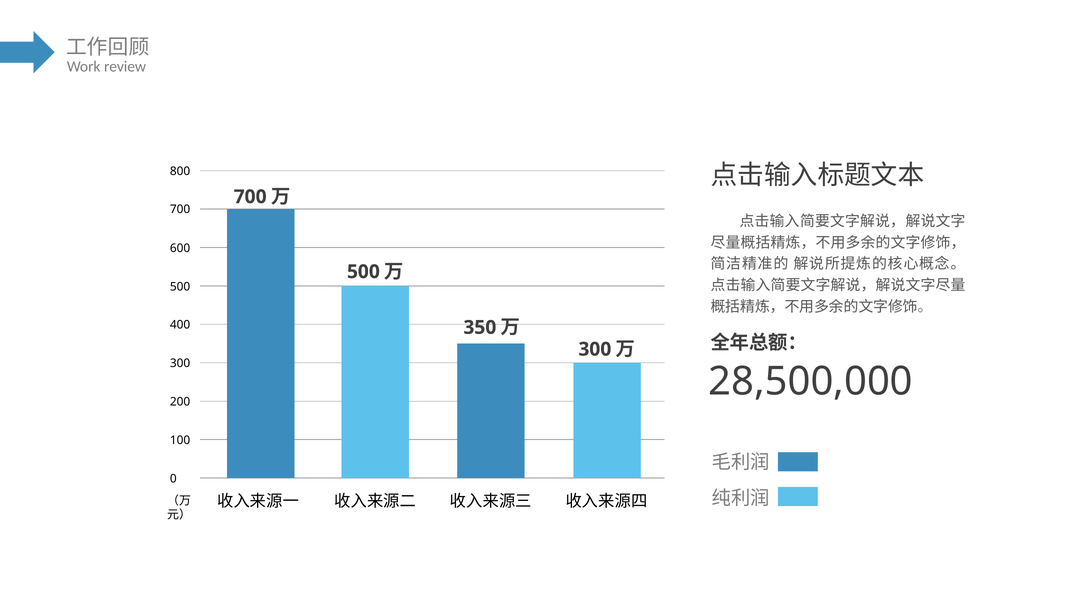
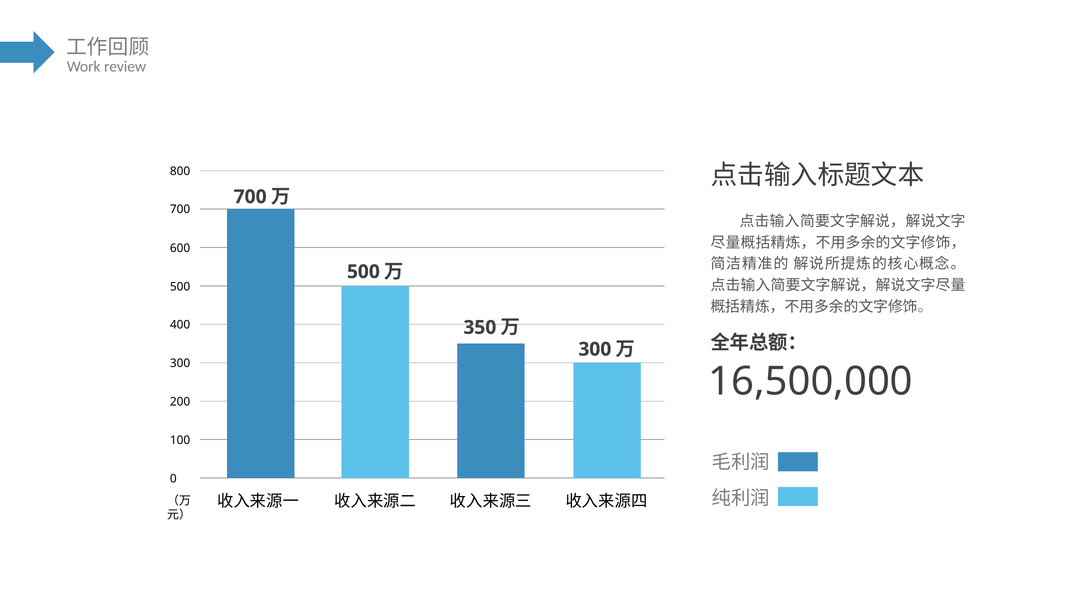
28,500,000: 28,500,000 -> 16,500,000 (811, 381)
